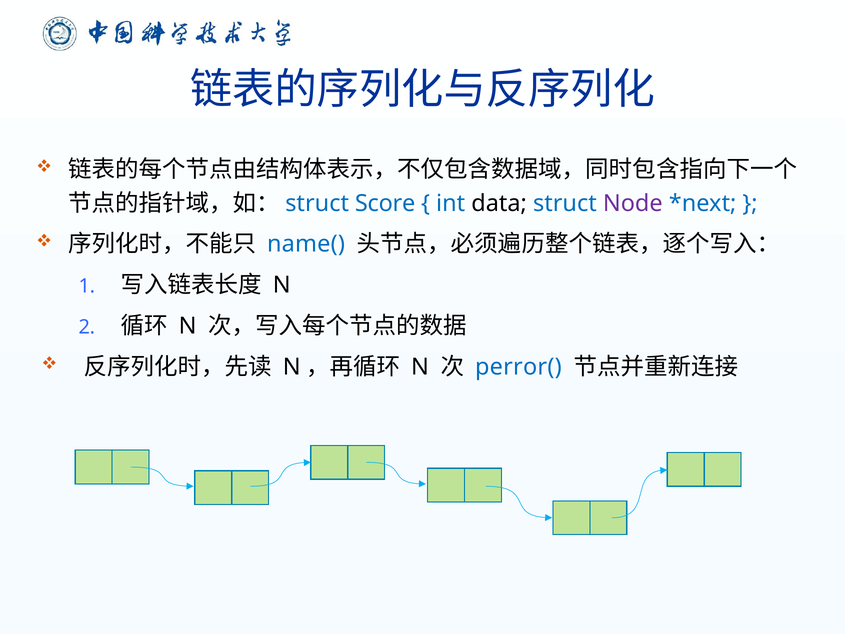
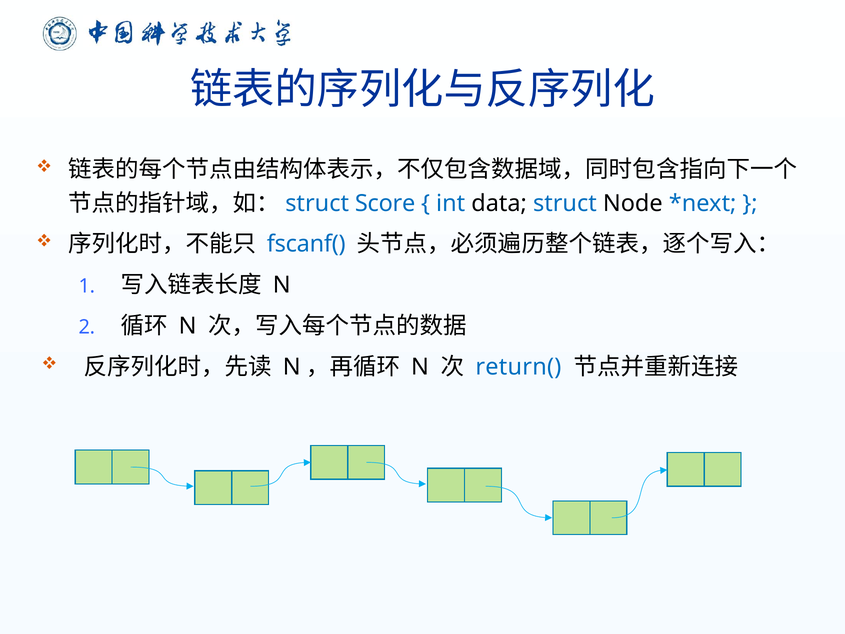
Node colour: purple -> black (633, 203)
name(: name( -> fscanf( (306, 244)
perror(: perror( -> return( (518, 367)
